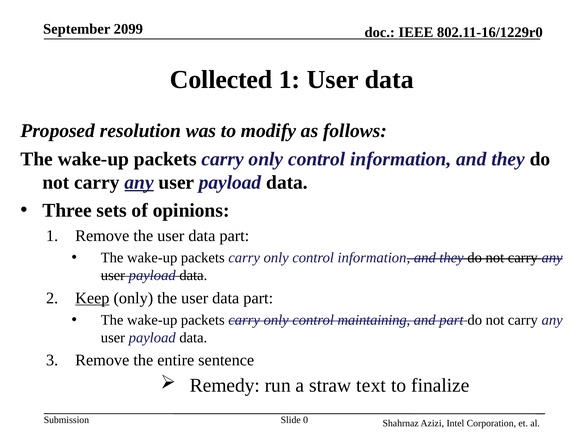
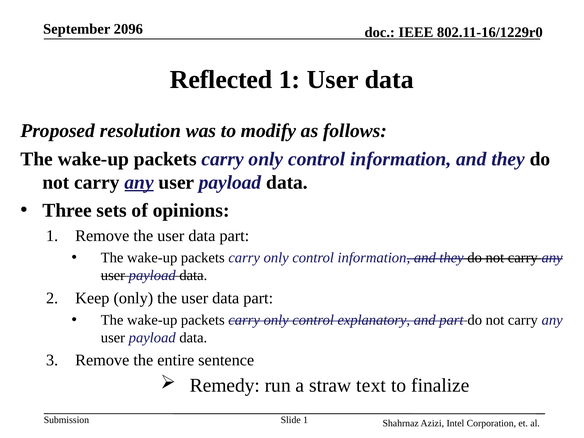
2099: 2099 -> 2096 (128, 29)
Collected: Collected -> Reflected (221, 80)
Keep underline: present -> none (92, 298)
maintaining: maintaining -> explanatory (374, 320)
Slide 0: 0 -> 1 (306, 420)
